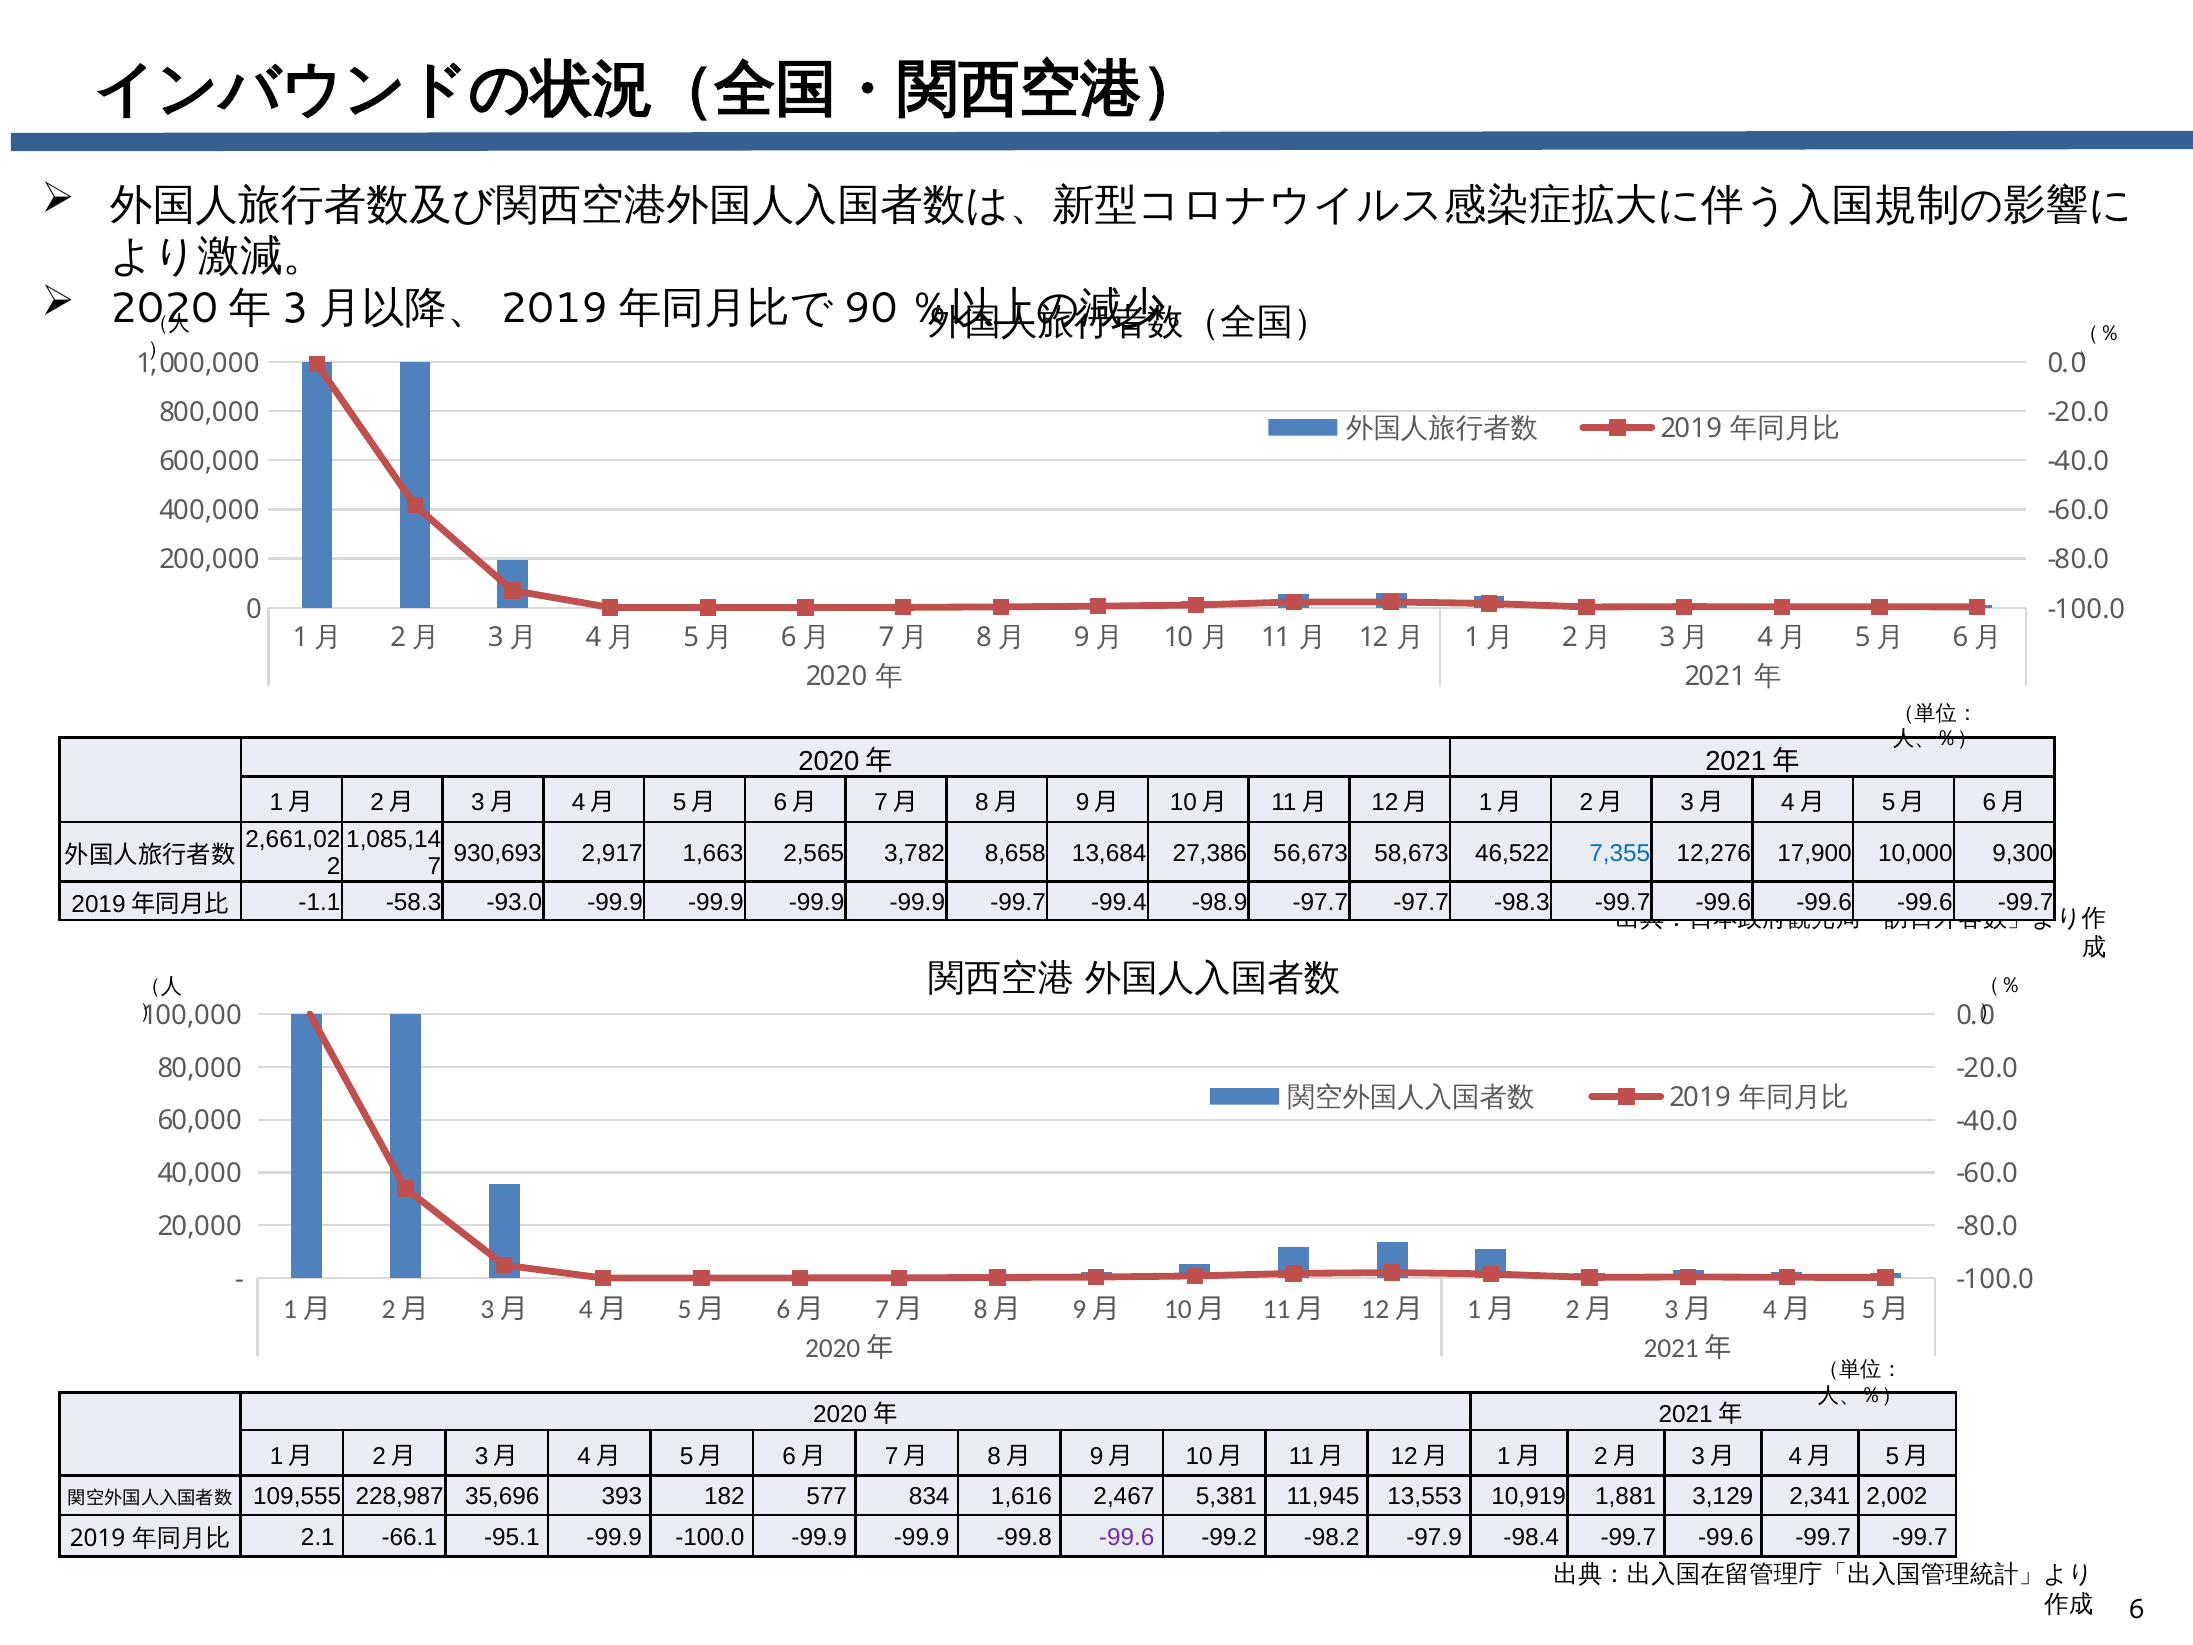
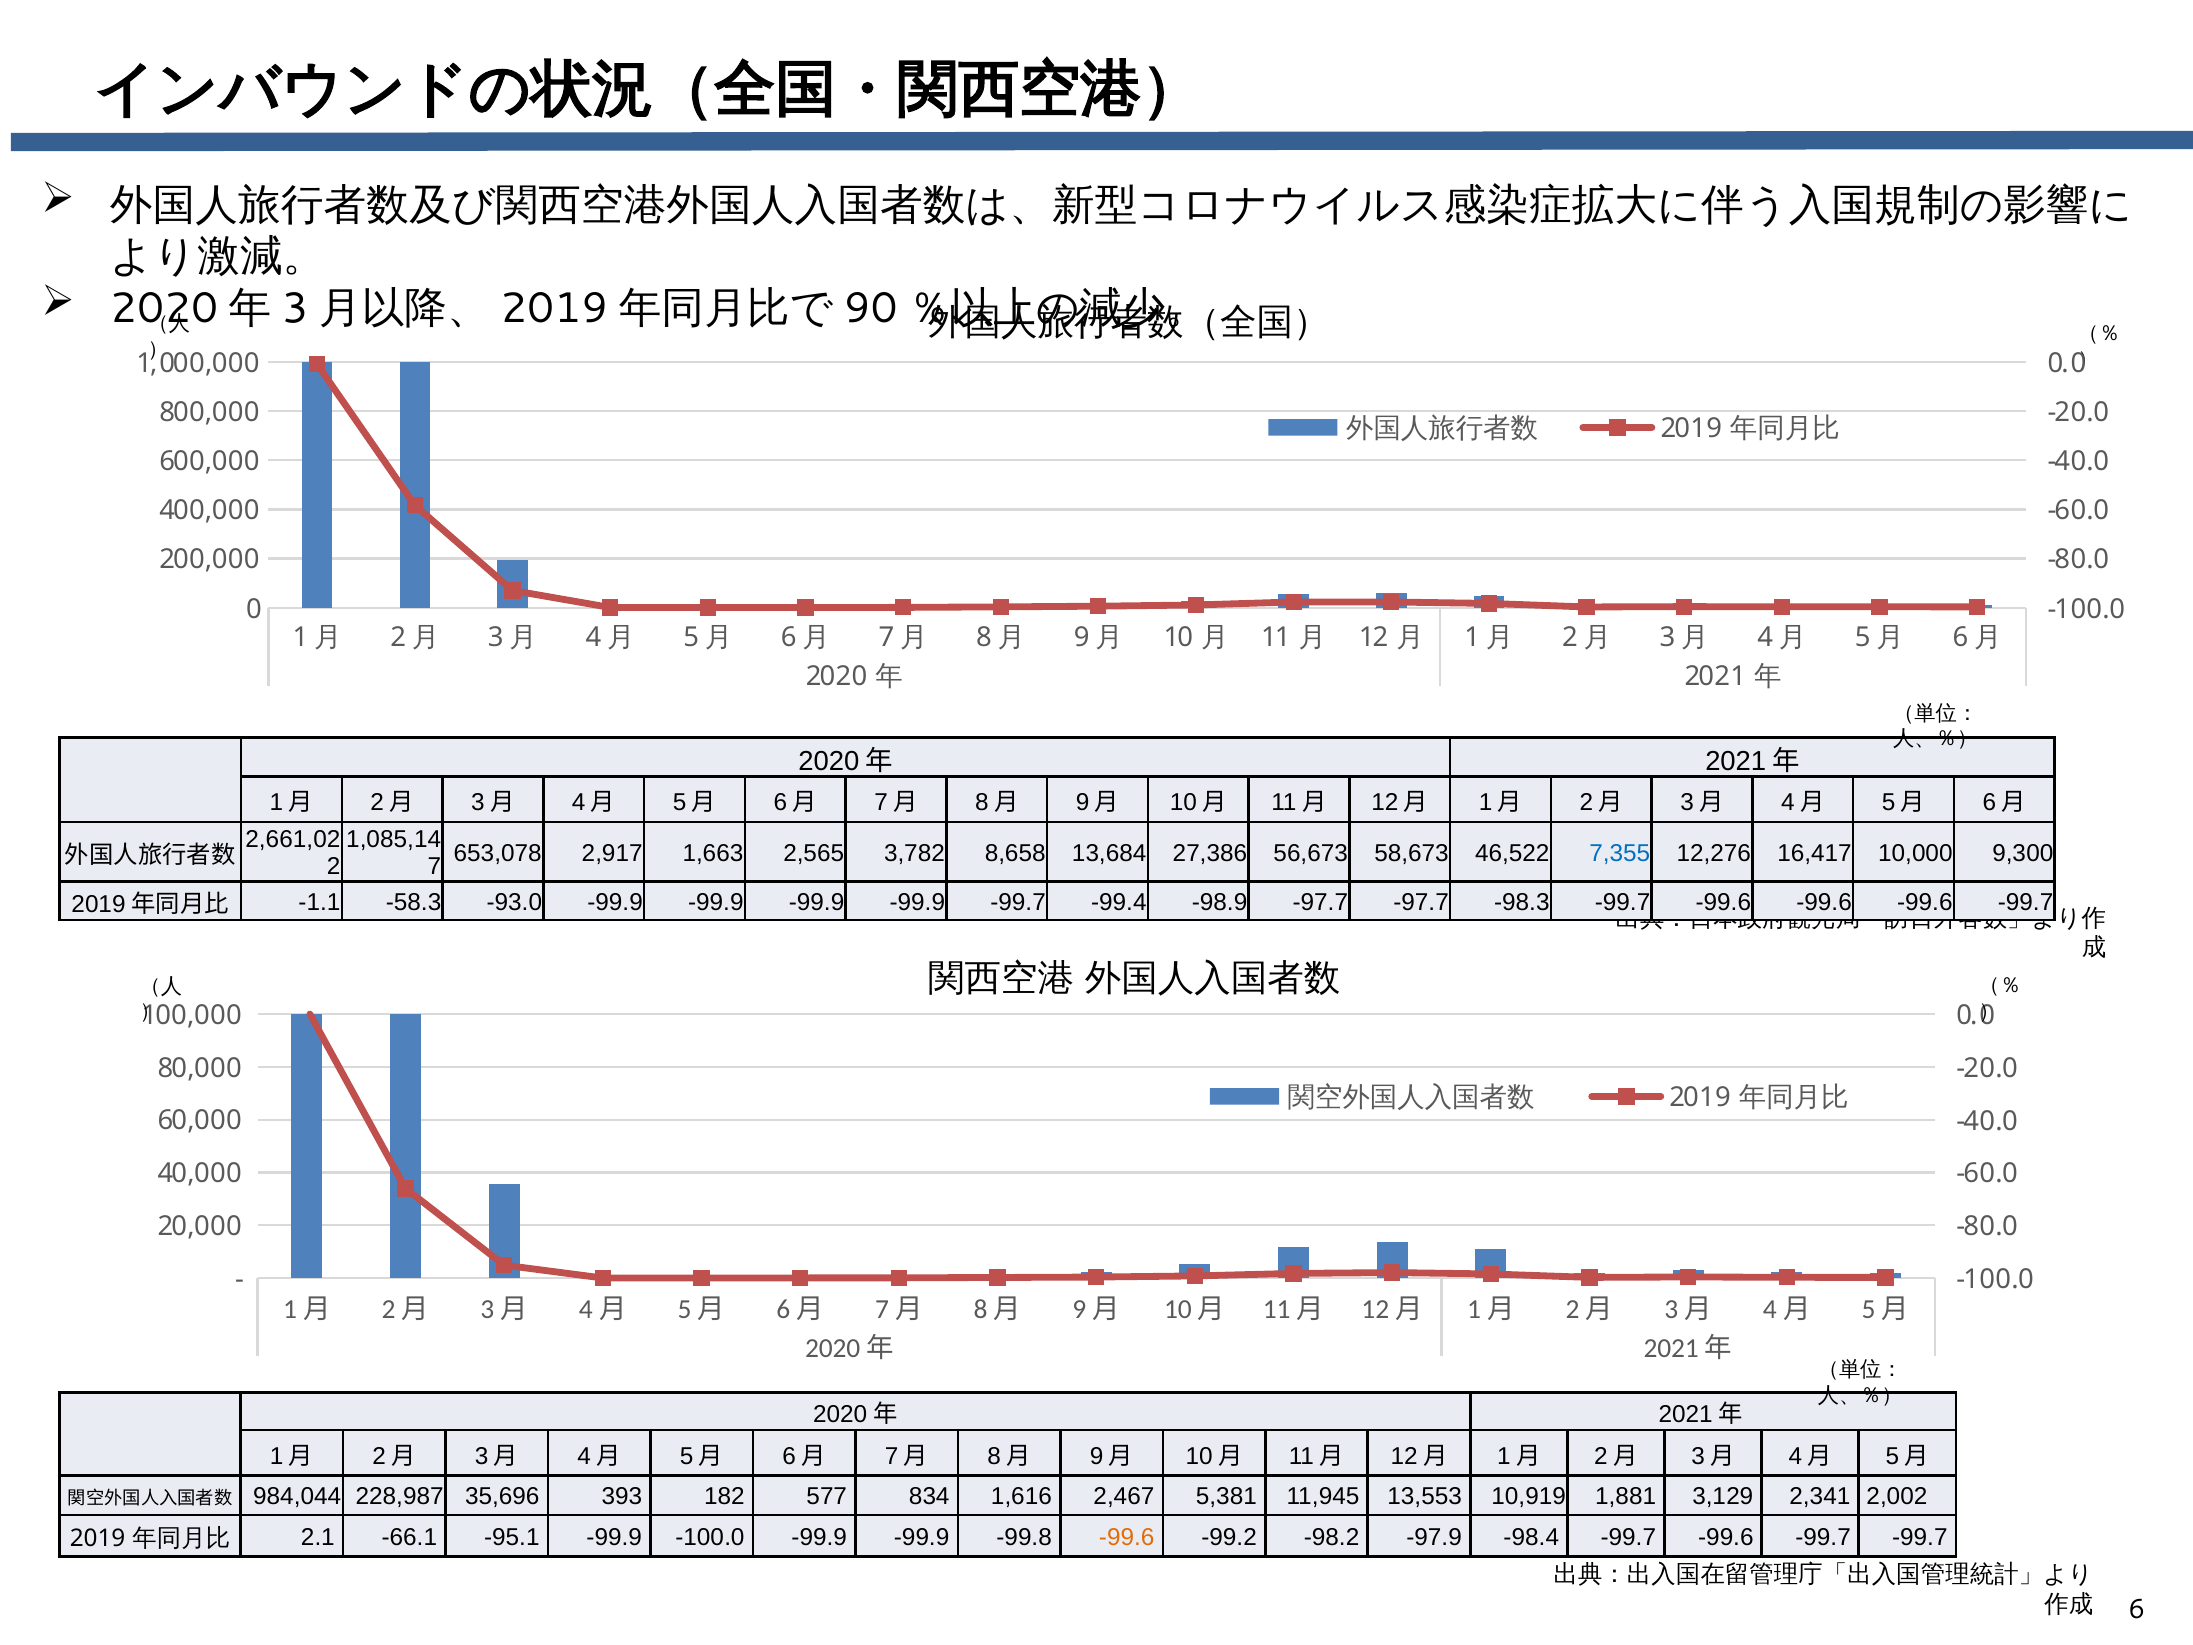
930,693: 930,693 -> 653,078 (498, 853)
17,900: 17,900 -> 16,417 (1815, 853)
109,555: 109,555 -> 984,044 (297, 1496)
-99.6 colour: purple -> orange (1127, 1537)
